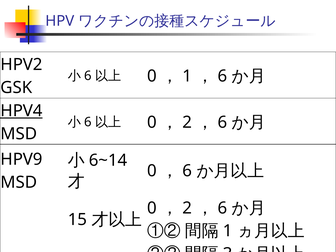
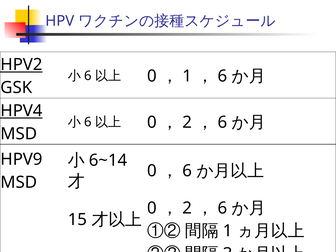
HPV2 underline: none -> present (21, 65)
